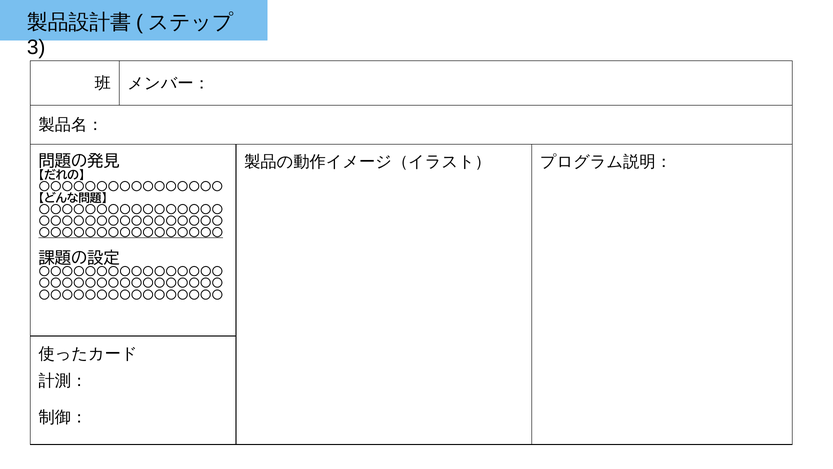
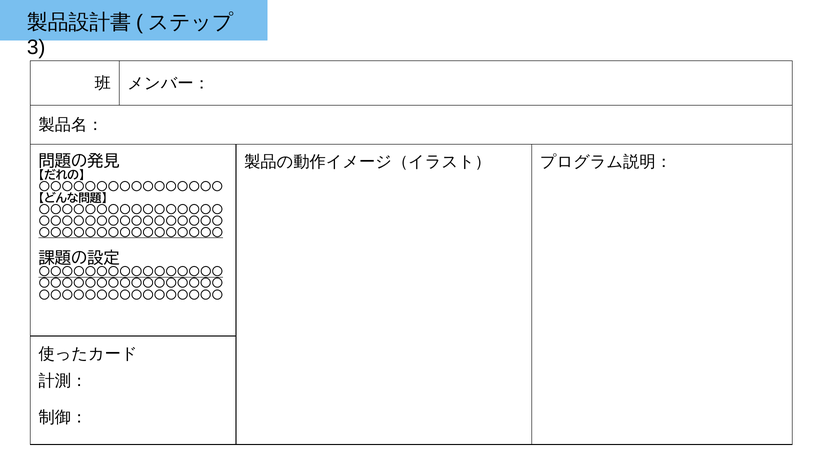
〇〇〇〇〇〇〇〇〇〇〇〇〇〇〇〇 underline: none -> present (131, 272)
